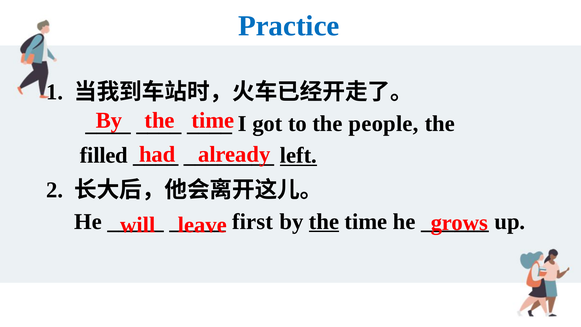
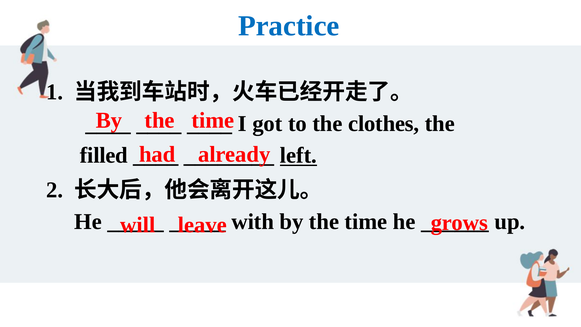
people: people -> clothes (384, 124)
first: first -> with (253, 221)
the underline: present -> none (324, 221)
